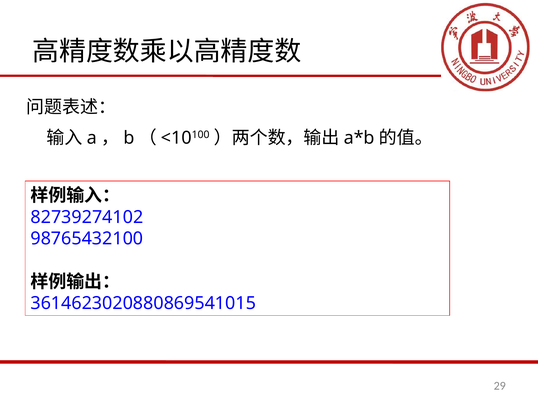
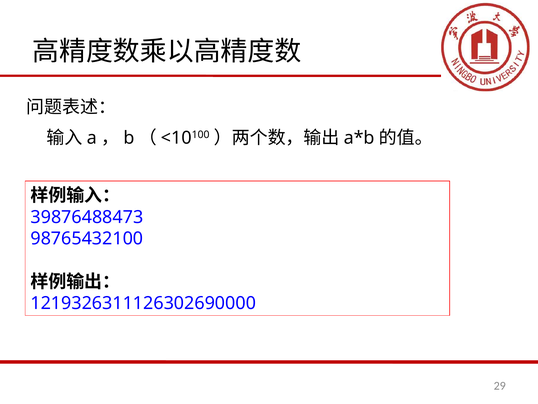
82739274102: 82739274102 -> 39876488473 (87, 217)
3614623020880869541015: 3614623020880869541015 -> 1219326311126302690000 (143, 303)
